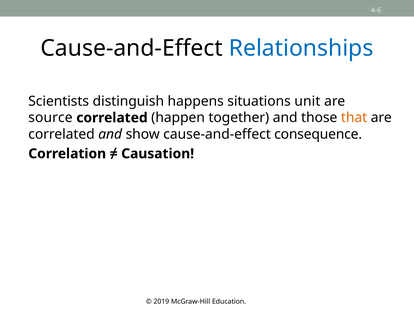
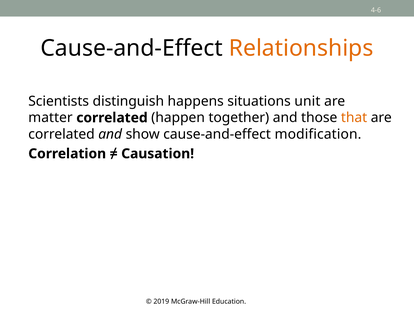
Relationships colour: blue -> orange (301, 48)
source: source -> matter (50, 118)
consequence: consequence -> modification (318, 134)
